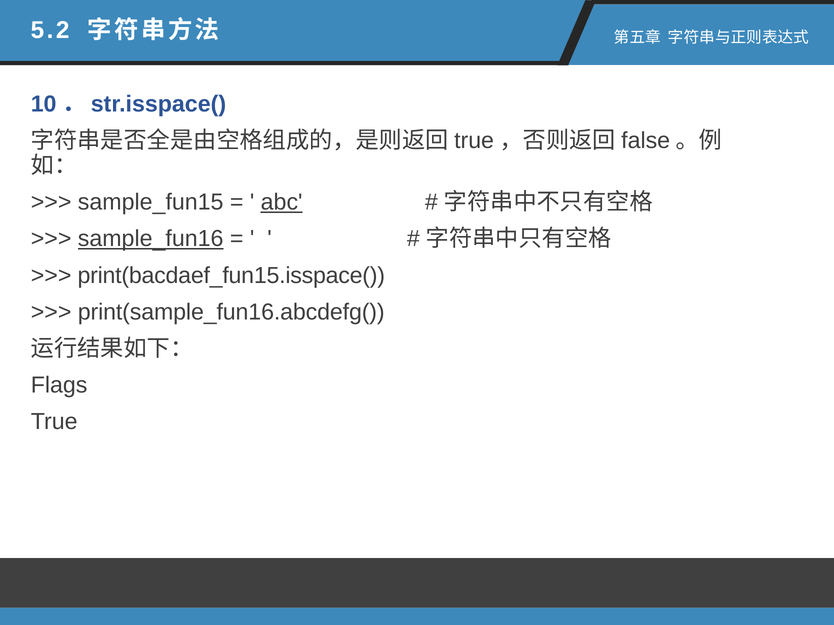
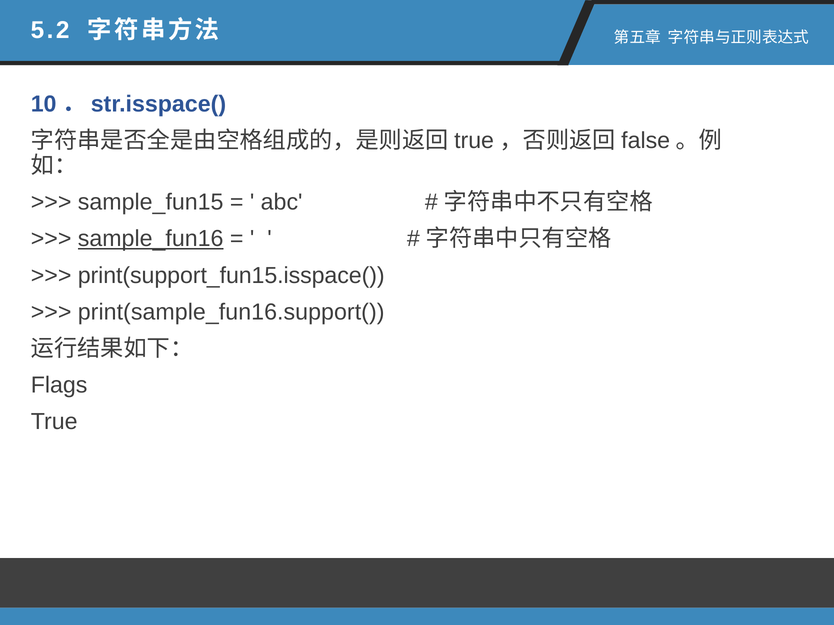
abc underline: present -> none (282, 202)
print(bacdaef_fun15.isspace(: print(bacdaef_fun15.isspace( -> print(support_fun15.isspace( (231, 276)
print(sample_fun16.abcdefg(: print(sample_fun16.abcdefg( -> print(sample_fun16.support( (231, 312)
